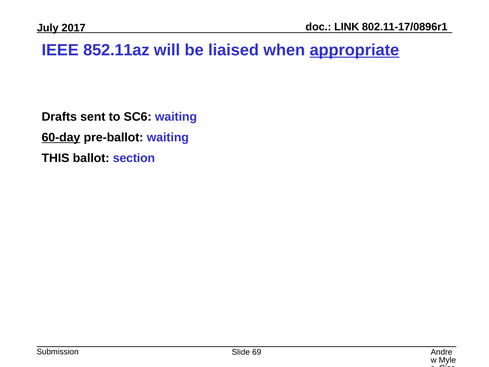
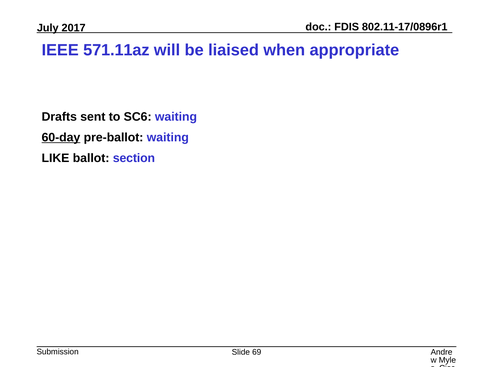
LINK: LINK -> FDIS (347, 27)
852.11az: 852.11az -> 571.11az (116, 50)
appropriate underline: present -> none (354, 50)
THIS: THIS -> LIKE (55, 158)
